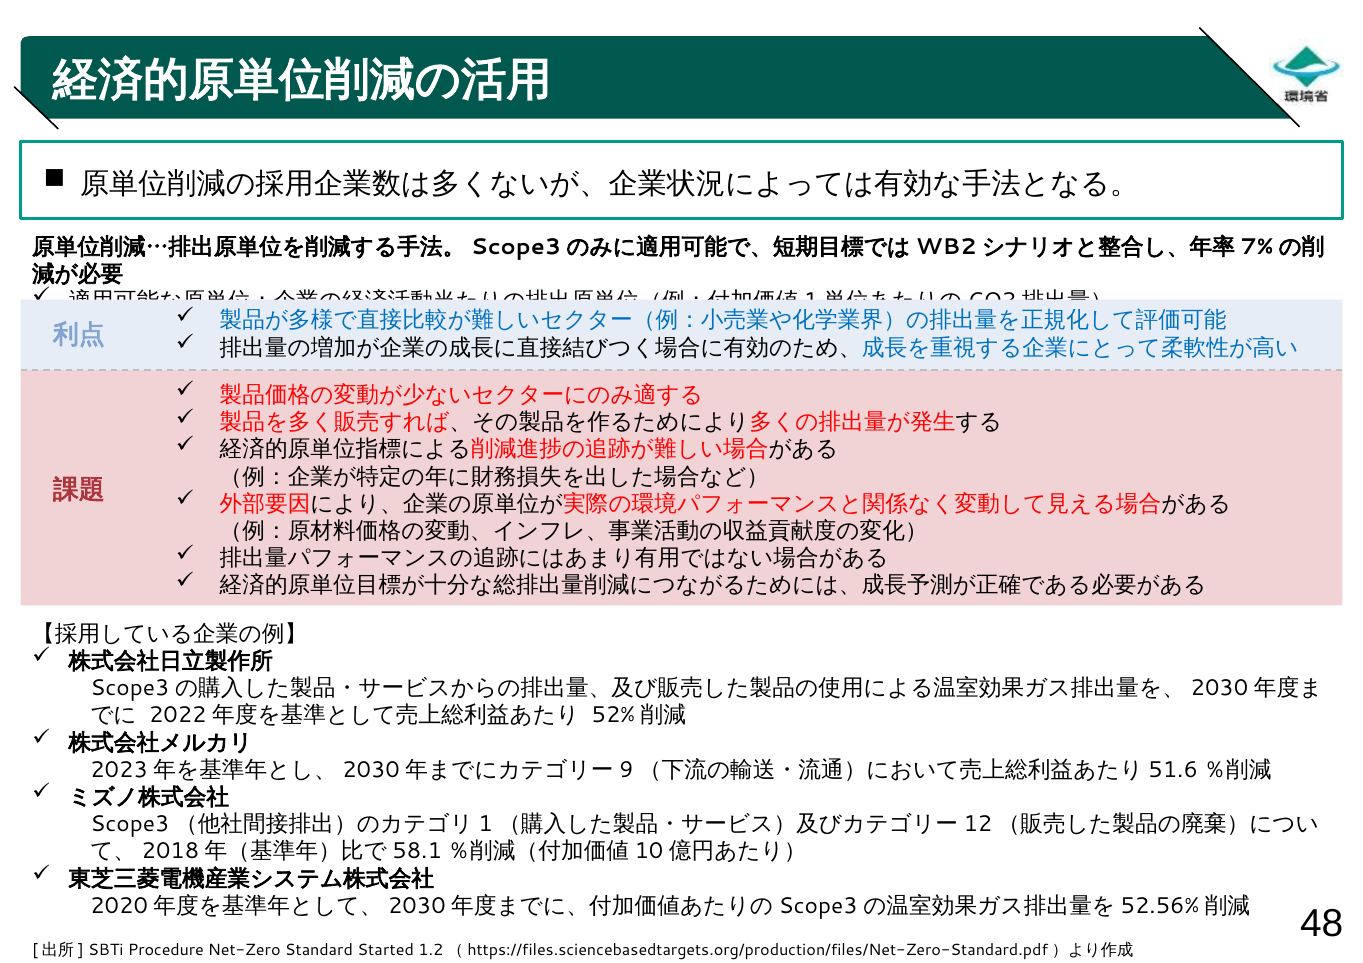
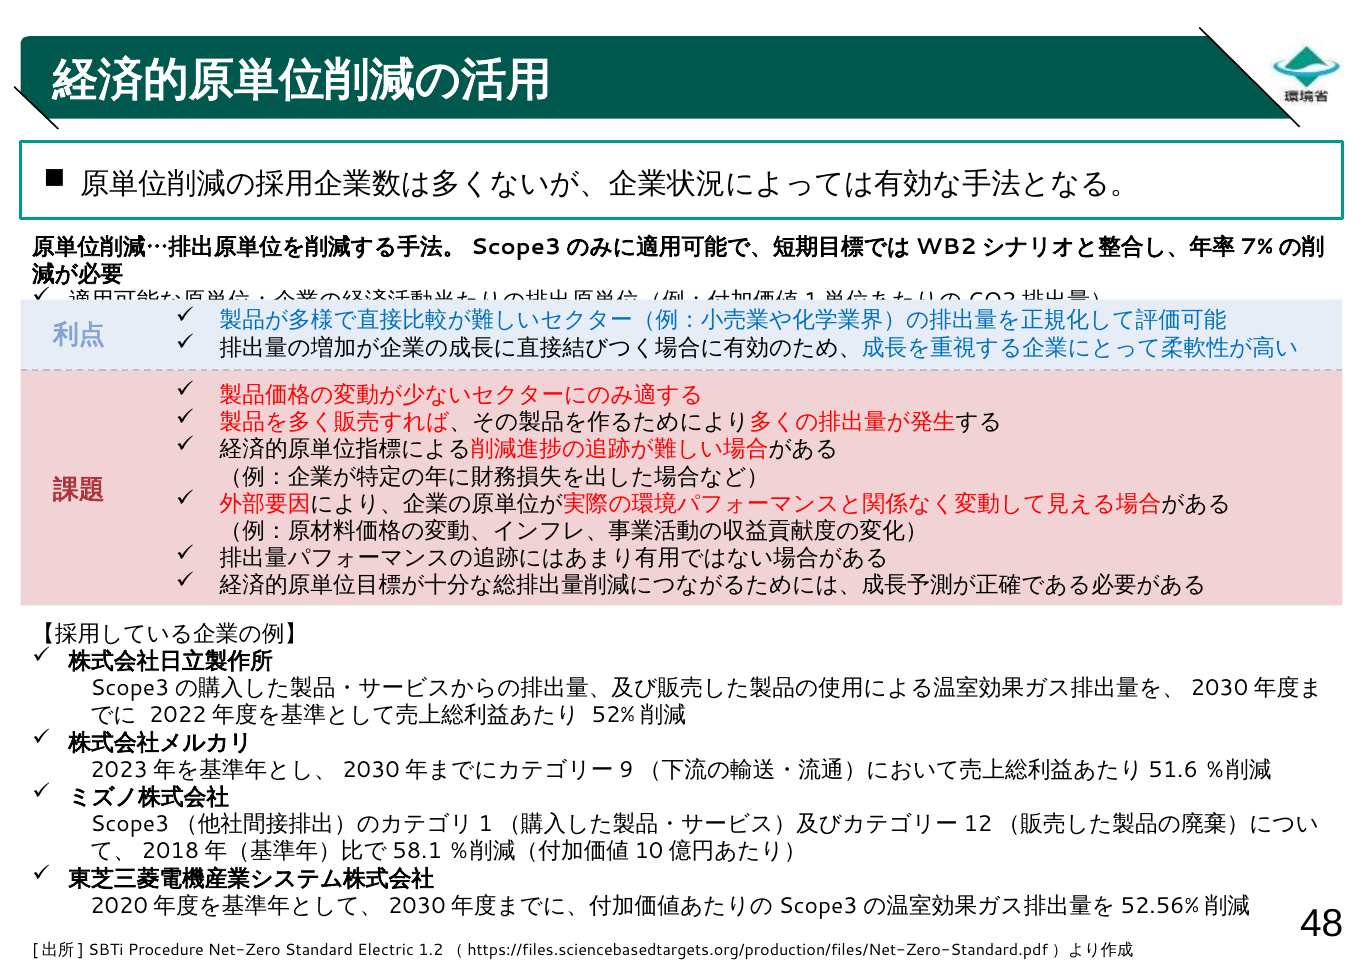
Started: Started -> Electric (386, 951)
